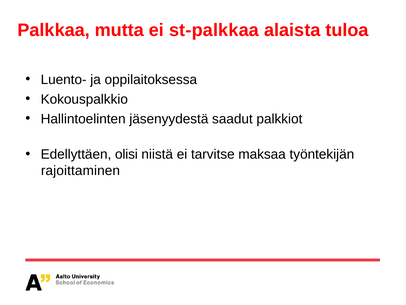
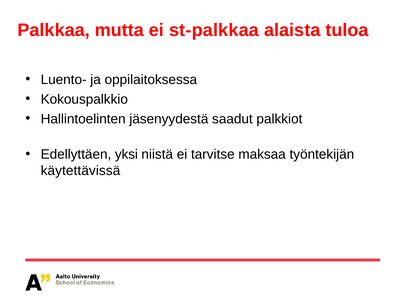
olisi: olisi -> yksi (126, 154)
rajoittaminen: rajoittaminen -> käytettävissä (80, 170)
